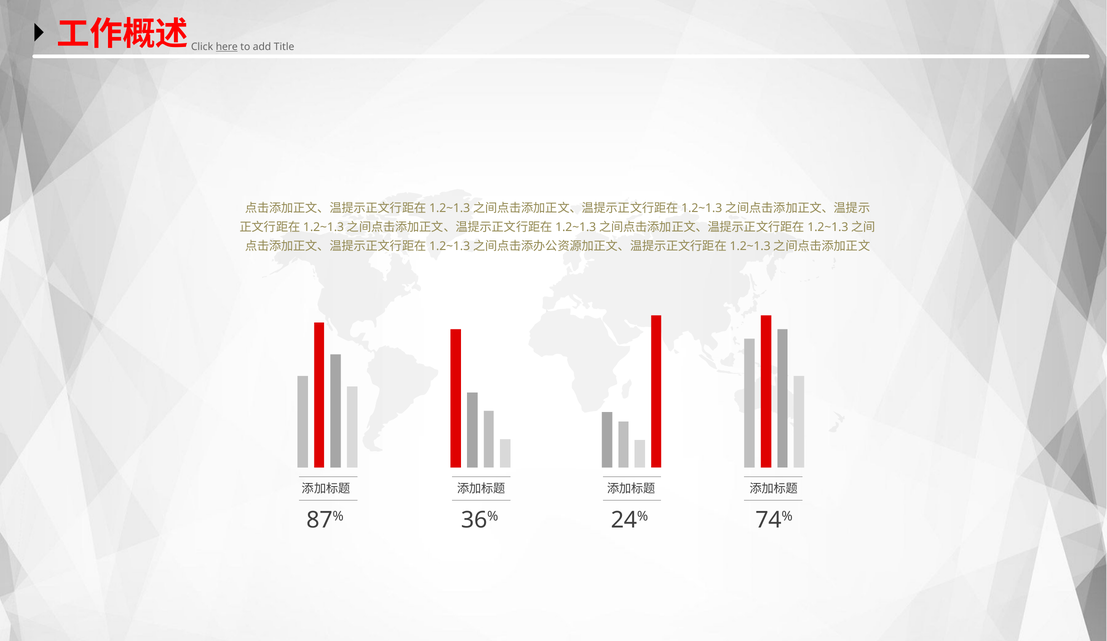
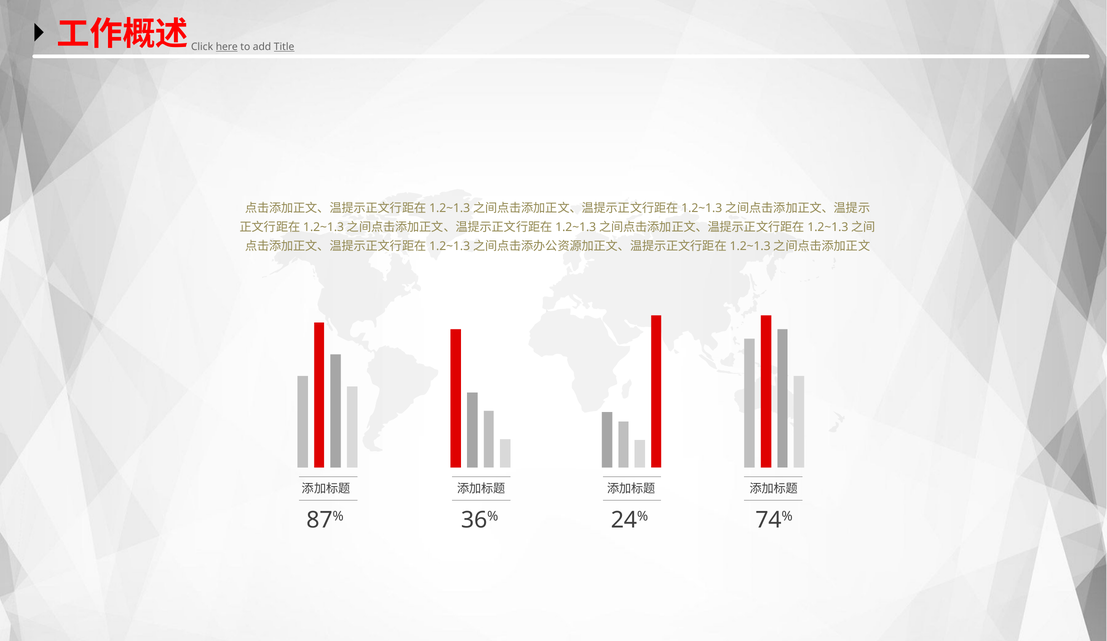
Title underline: none -> present (284, 47)
